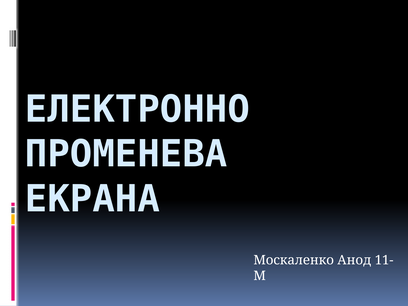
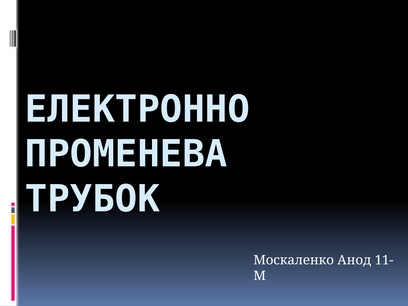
ЕКРАНА: ЕКРАНА -> ТРУБОК (92, 199)
